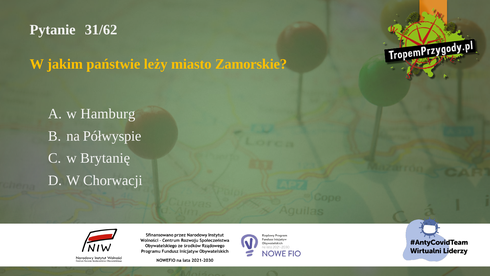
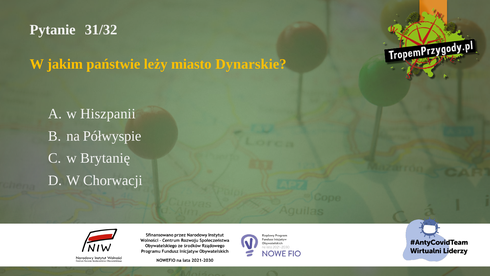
31/62: 31/62 -> 31/32 (101, 30)
Zamorskie: Zamorskie -> Dynarskie (251, 64)
Hamburg: Hamburg -> Hiszpanii (108, 114)
